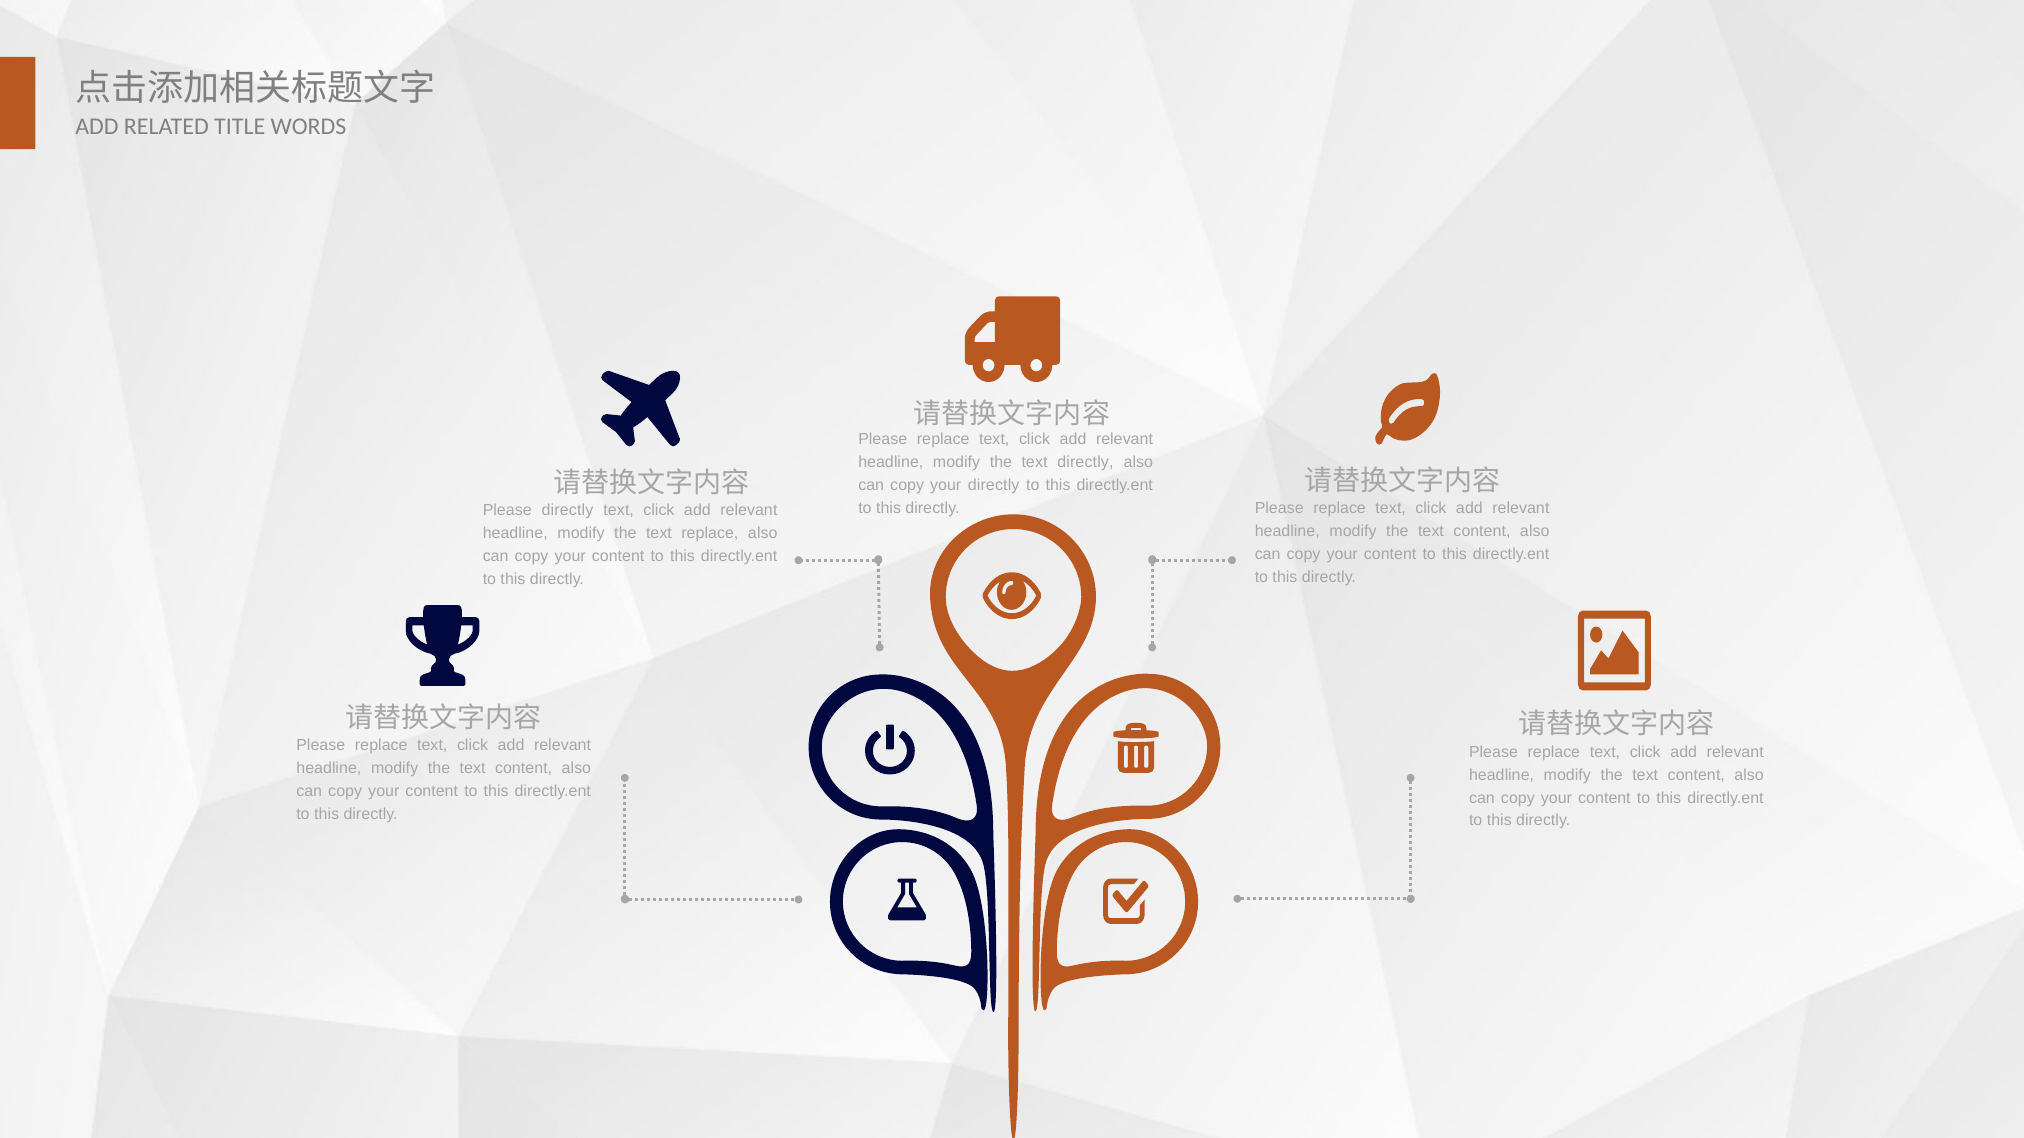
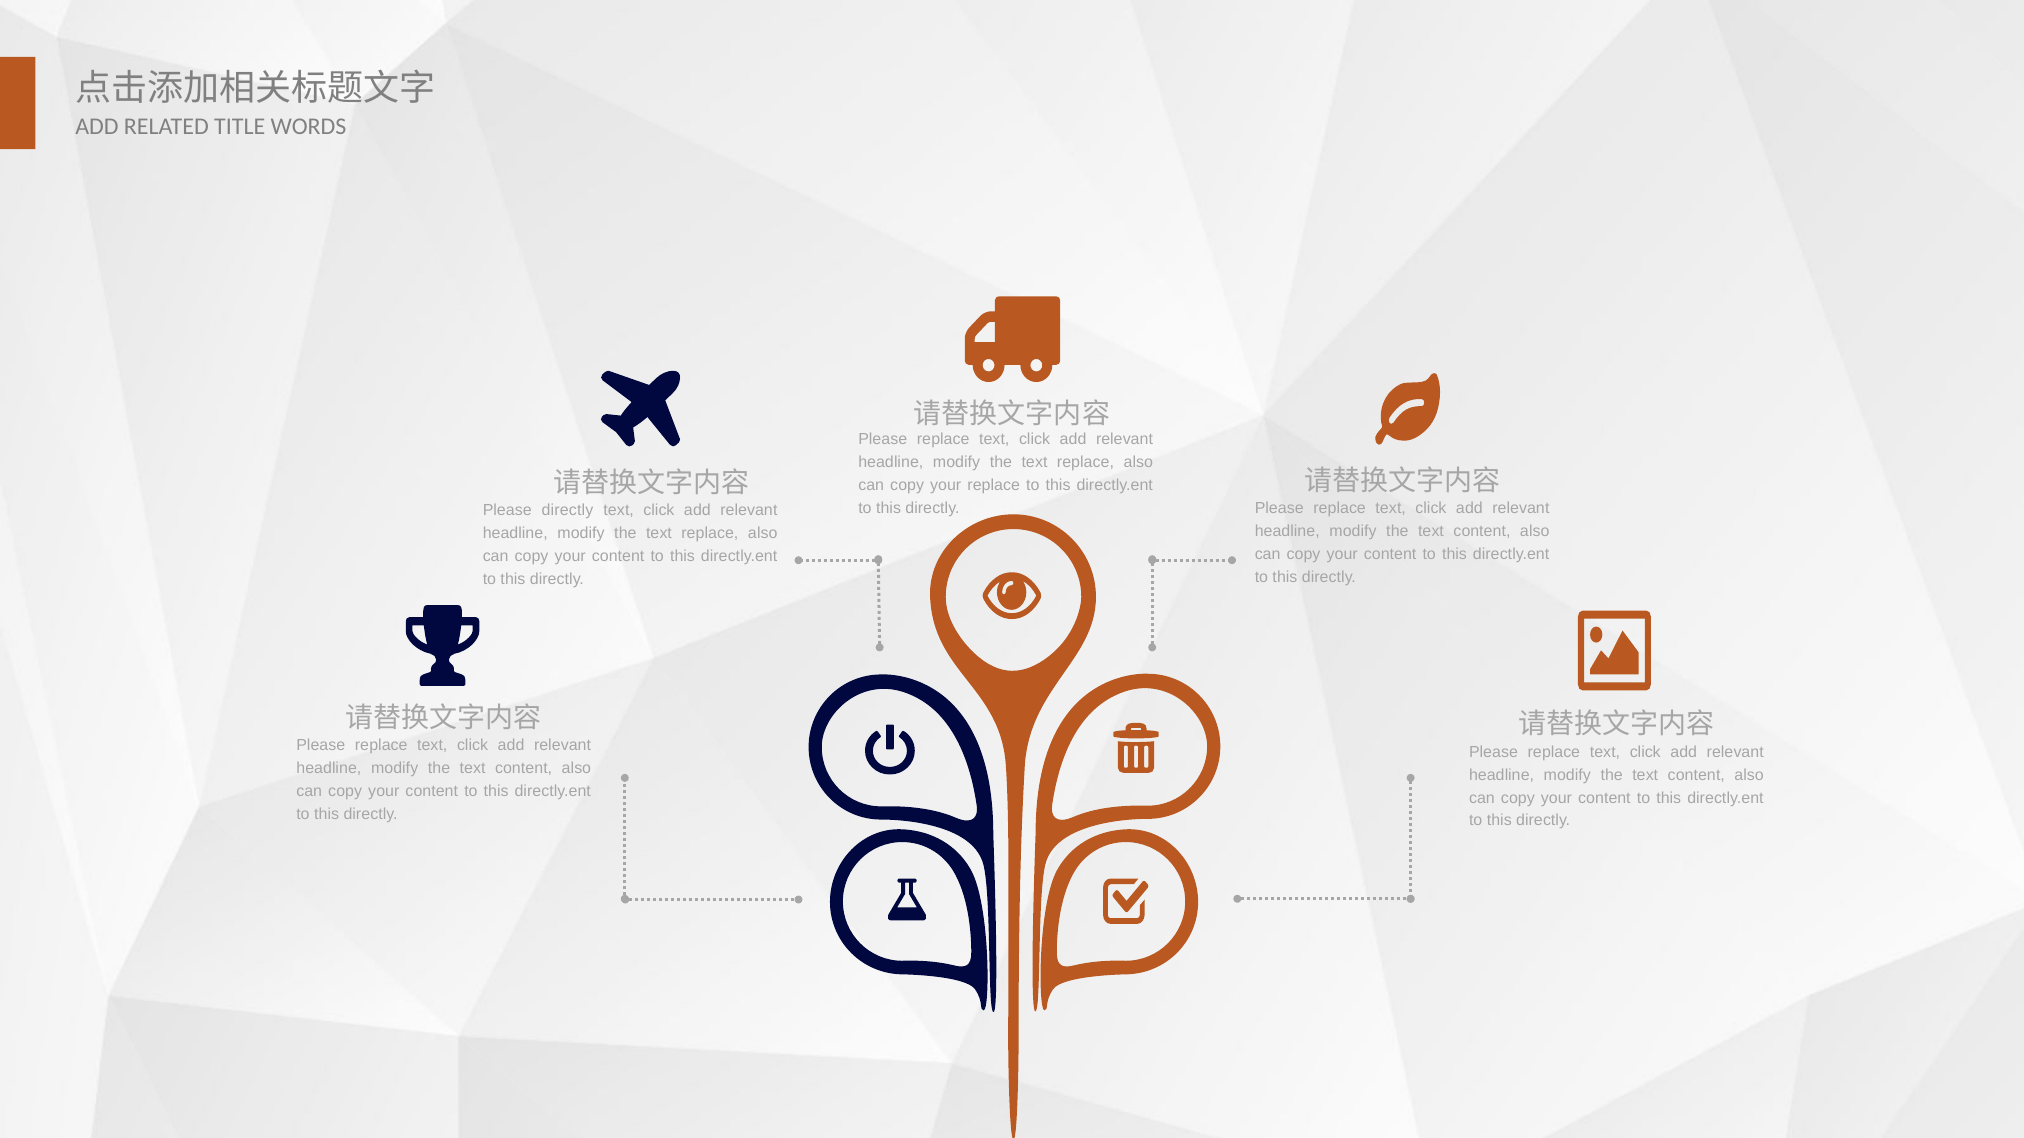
directly: directly -> replace (1085, 463)
your directly: directly -> replace (994, 486)
